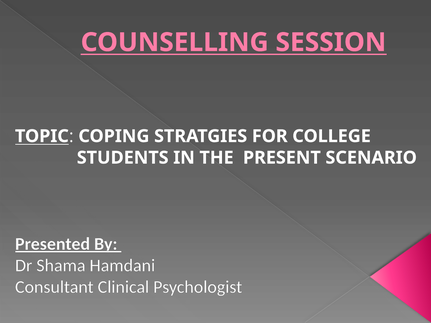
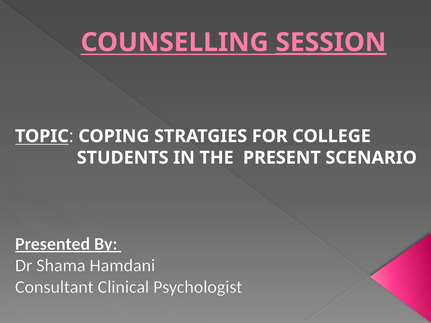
SESSION underline: none -> present (331, 42)
